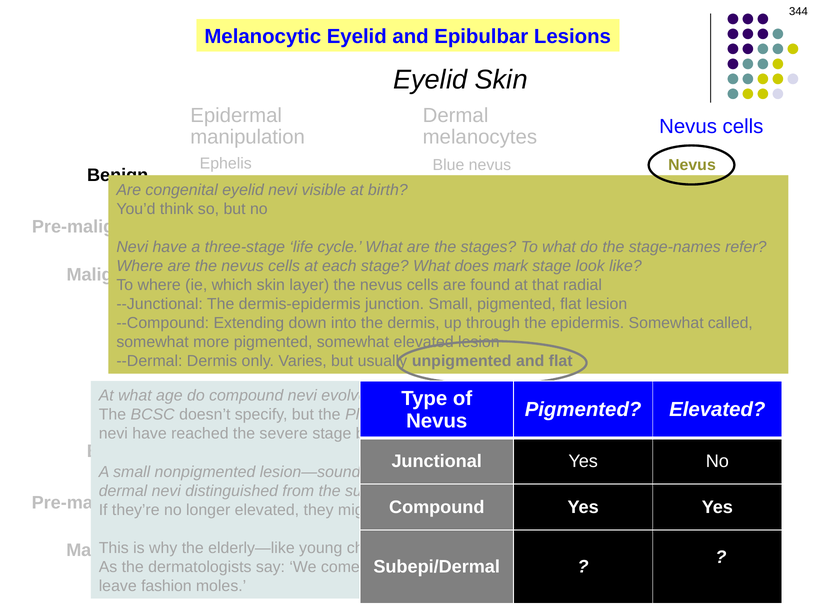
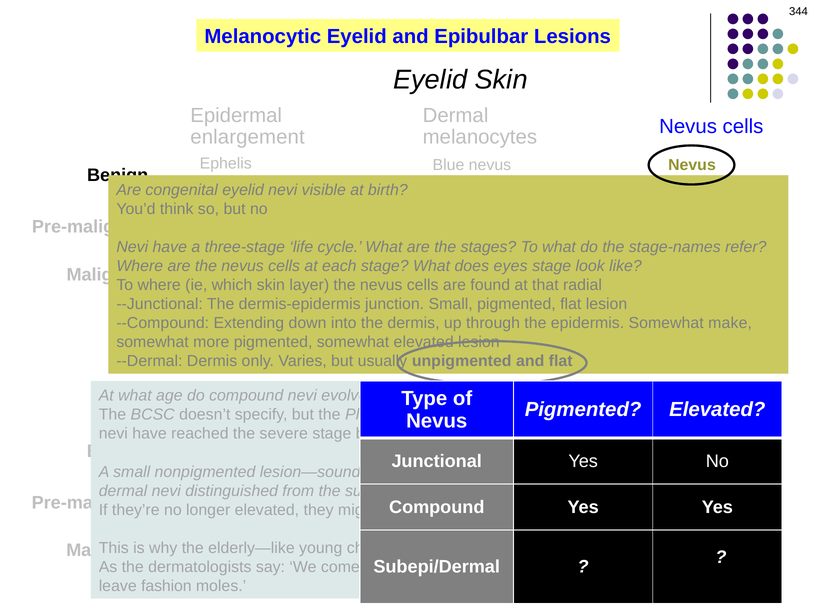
manipulation: manipulation -> enlargement (247, 137)
mark: mark -> eyes (511, 266)
called: called -> make (730, 323)
